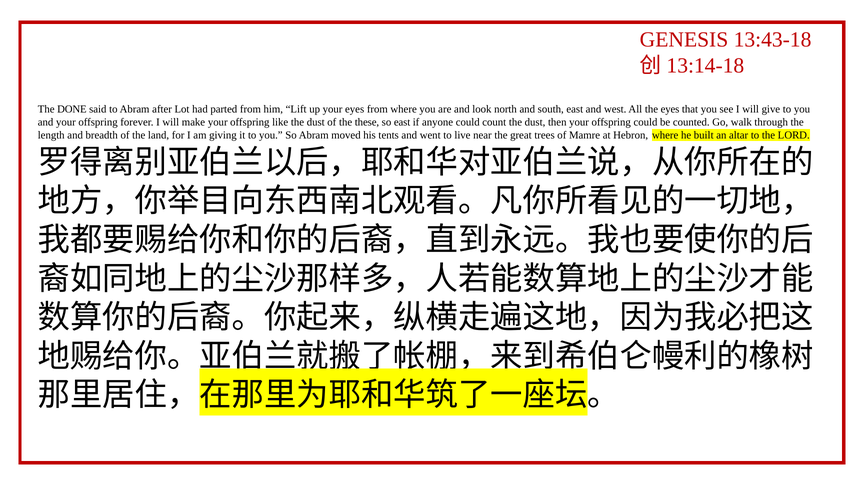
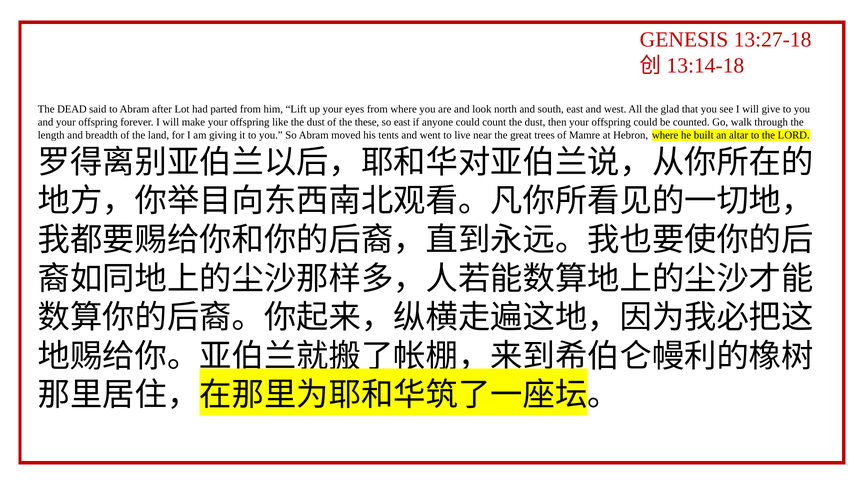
13:43-18: 13:43-18 -> 13:27-18 (773, 40)
DONE: DONE -> DEAD (72, 109)
the eyes: eyes -> glad (670, 109)
